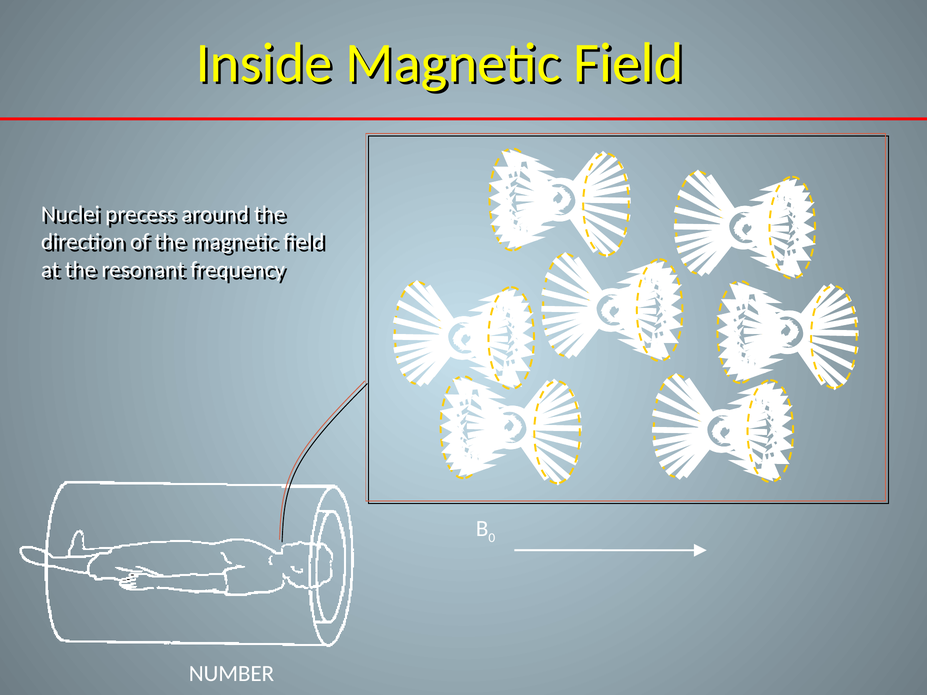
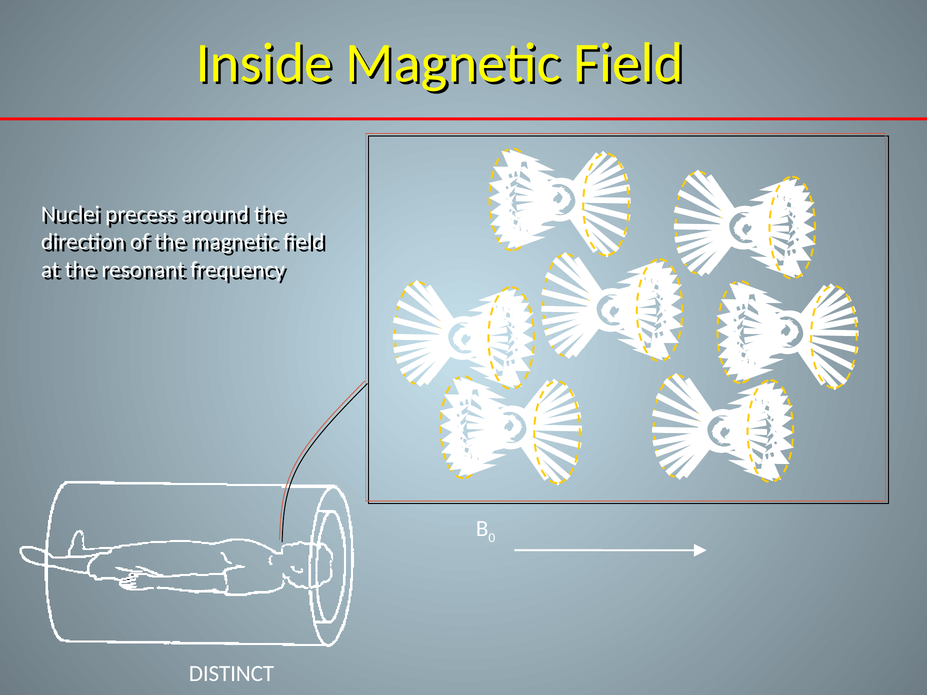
NUMBER: NUMBER -> DISTINCT (231, 674)
